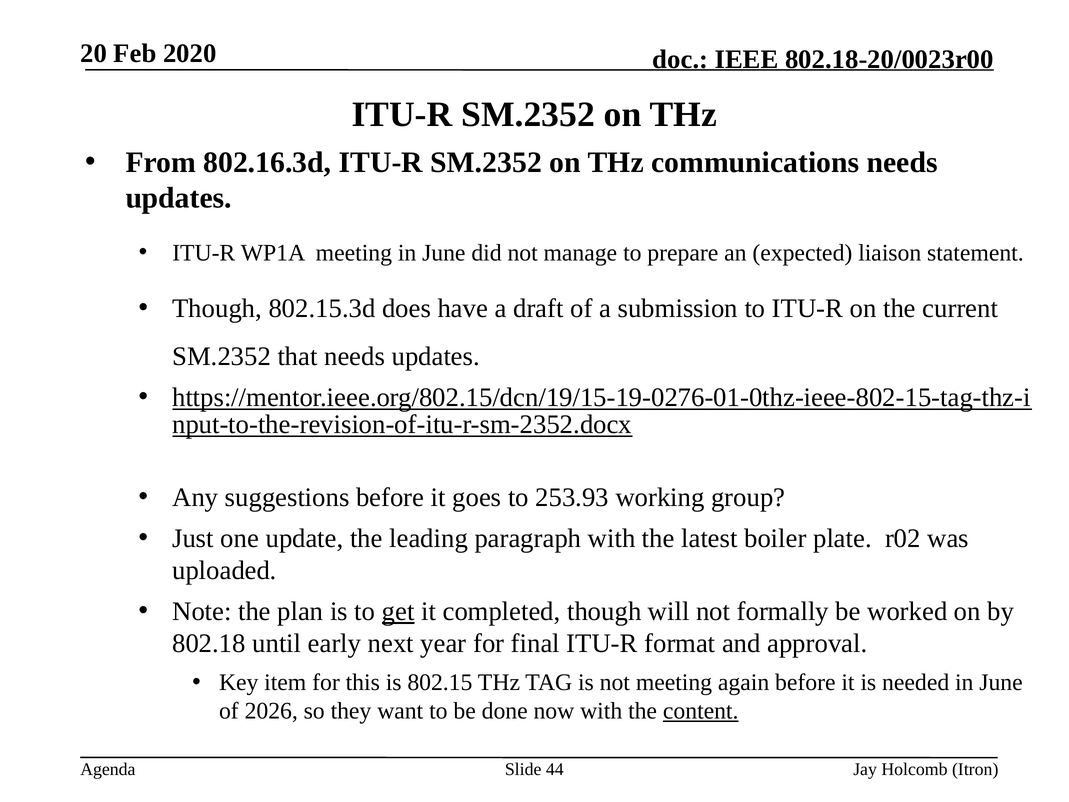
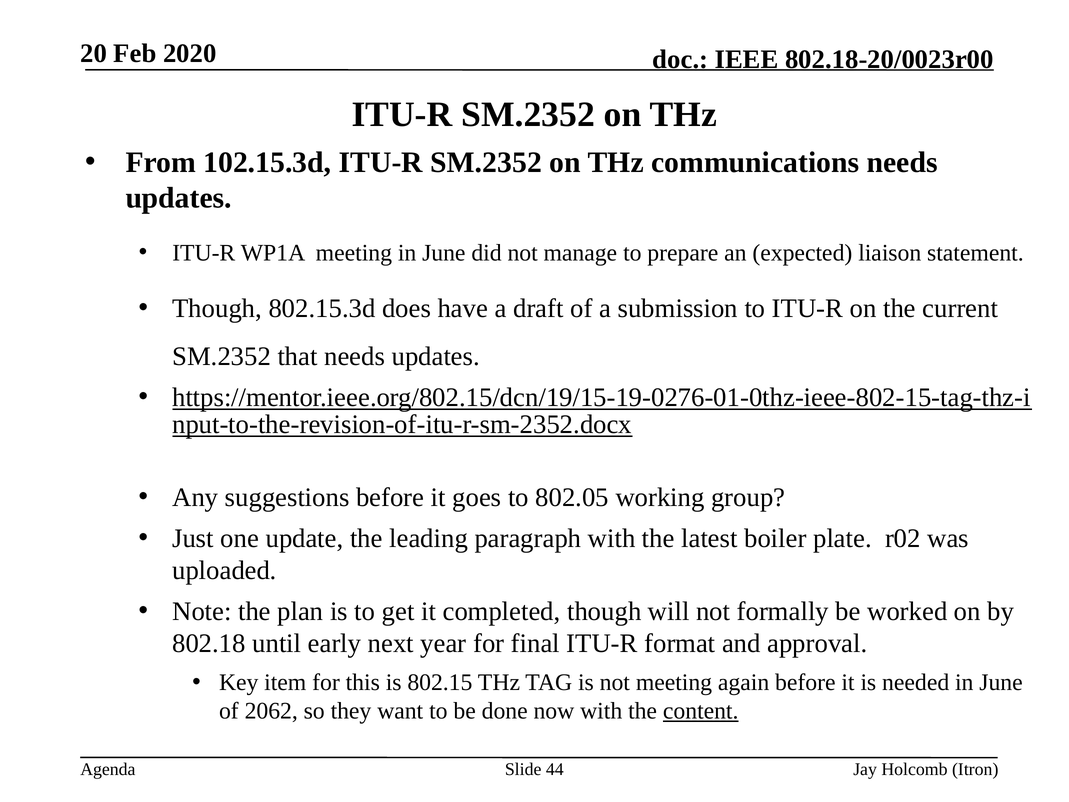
802.16.3d: 802.16.3d -> 102.15.3d (267, 162)
253.93: 253.93 -> 802.05 (572, 497)
get underline: present -> none (398, 611)
2026: 2026 -> 2062 (271, 711)
